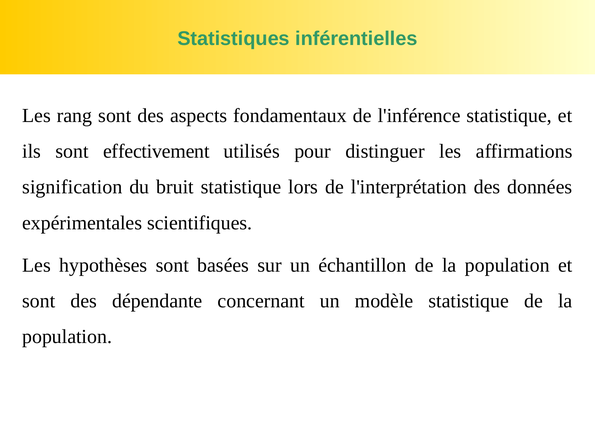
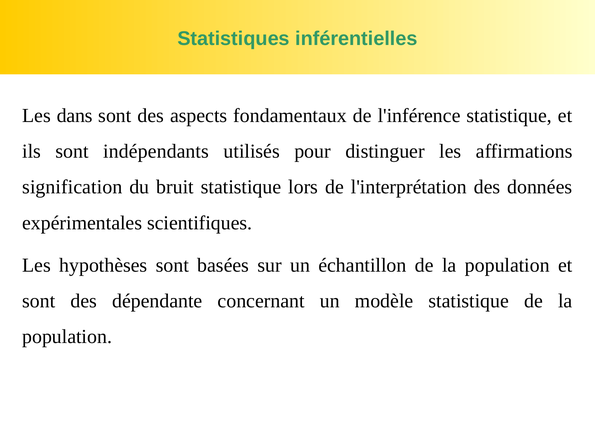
rang: rang -> dans (75, 115)
effectivement: effectivement -> indépendants (156, 151)
